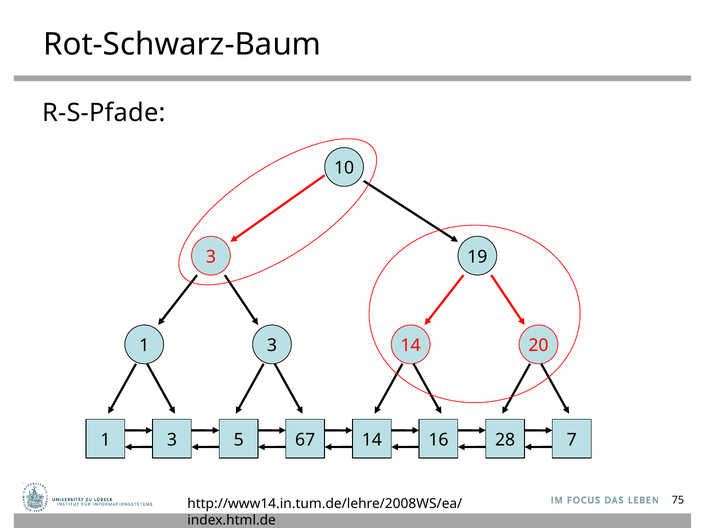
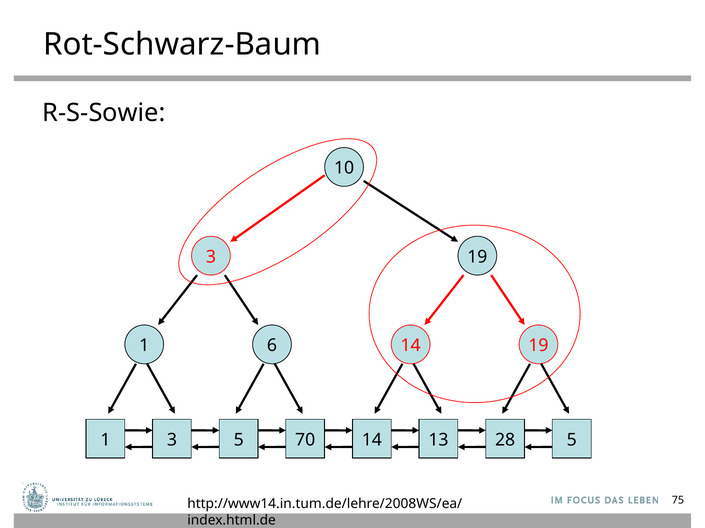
R-S-Pfade: R-S-Pfade -> R-S-Sowie (104, 113)
3: 3 -> 6 (272, 346)
14 20: 20 -> 19 (538, 346)
67: 67 -> 70 (305, 440)
16: 16 -> 13 (438, 440)
28 7: 7 -> 5 (572, 440)
